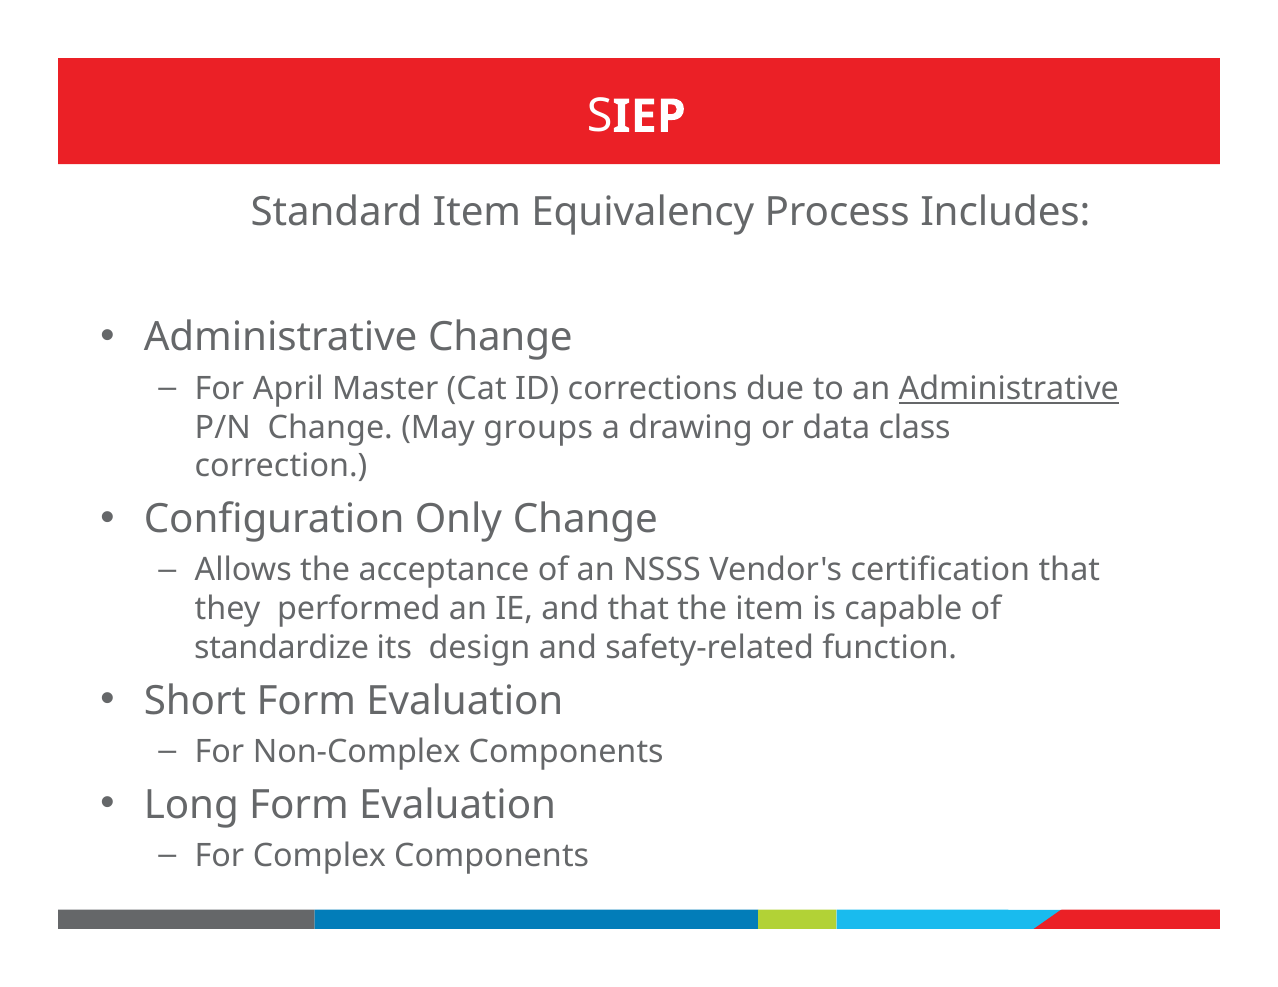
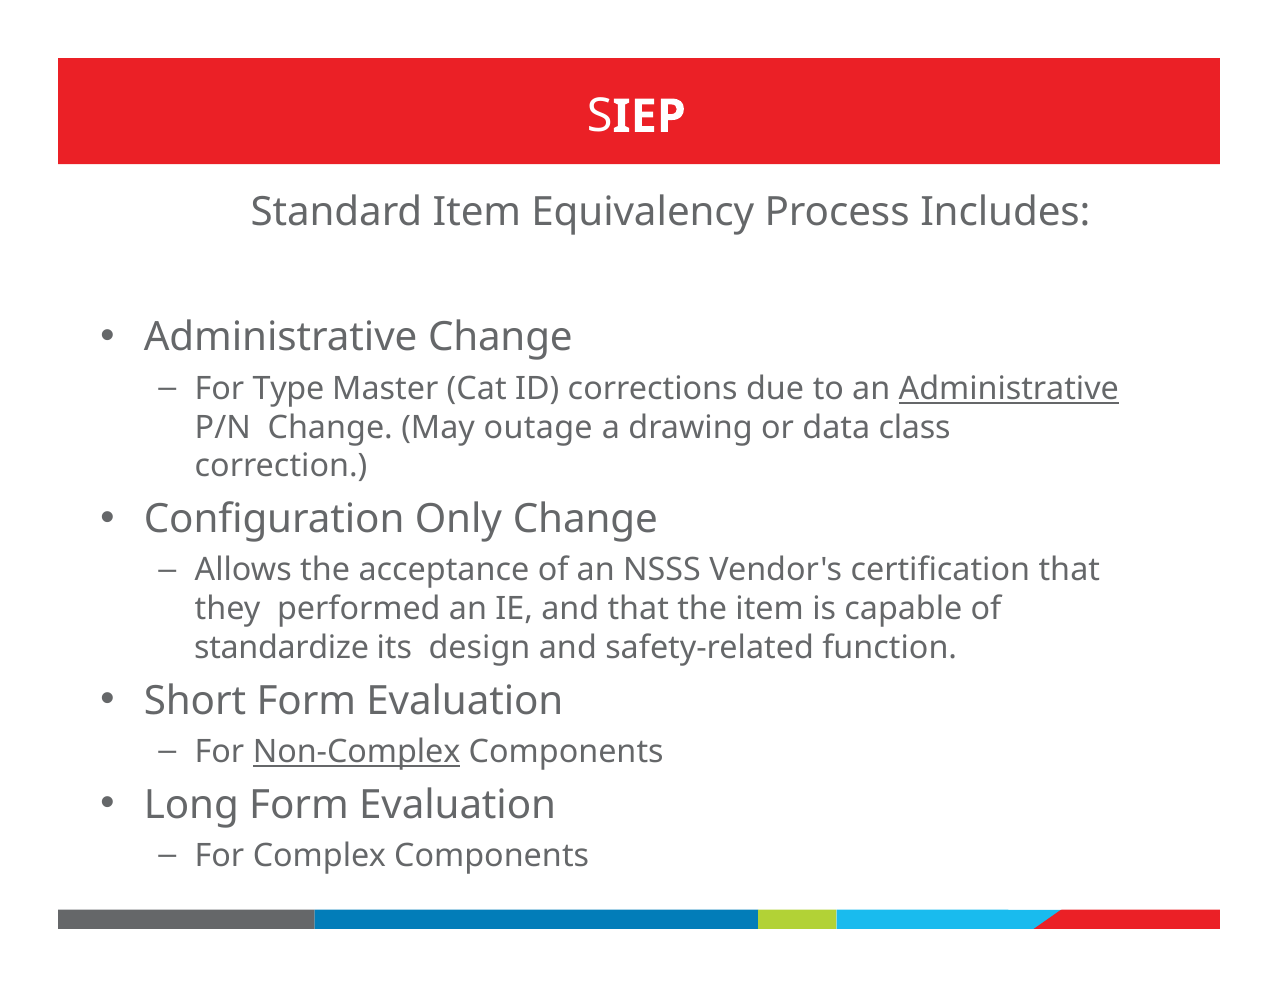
April: April -> Type (288, 389)
groups: groups -> outage (538, 428)
Non-Complex underline: none -> present (357, 752)
